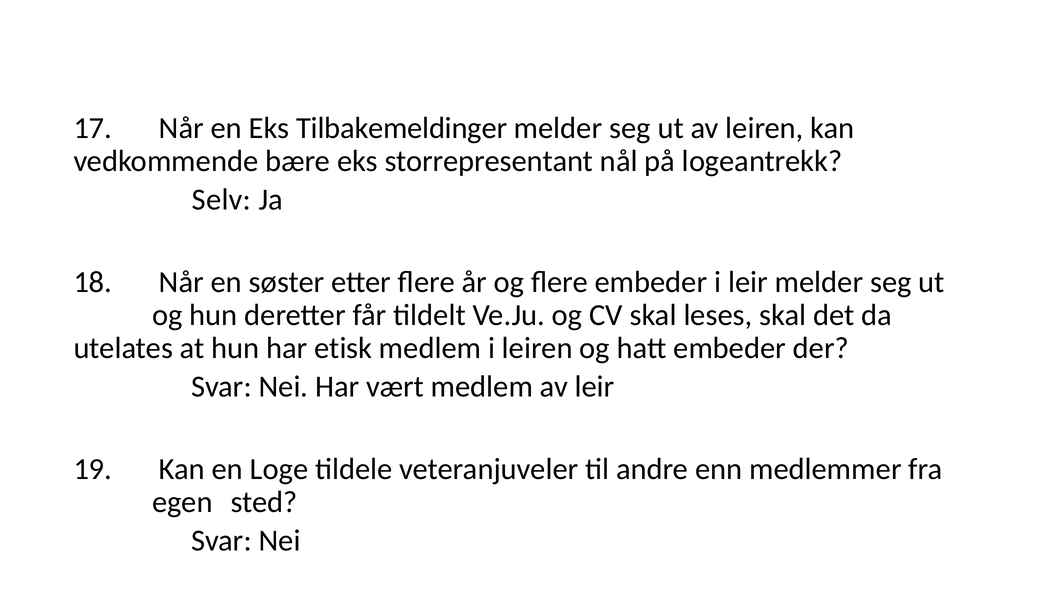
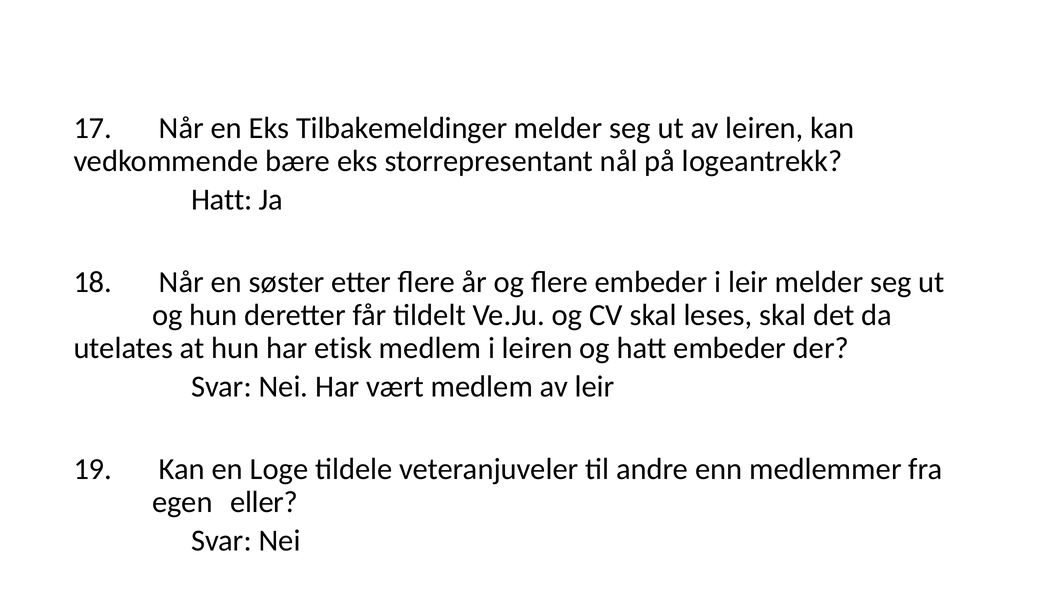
Selv: Selv -> Hatt (222, 199)
sted: sted -> eller (264, 502)
